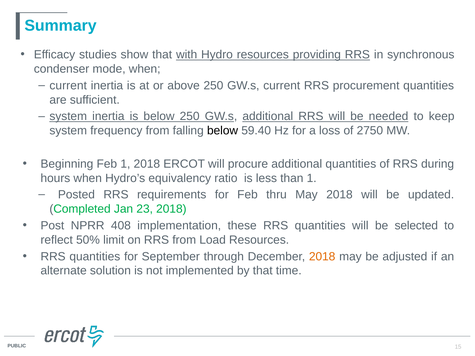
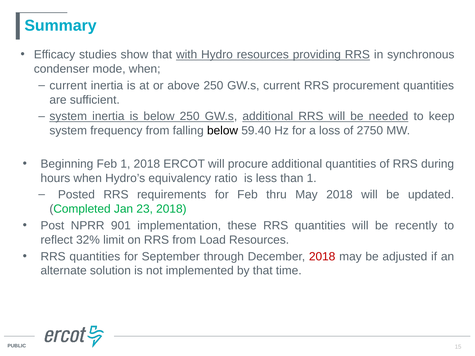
408: 408 -> 901 (121, 226)
selected: selected -> recently (416, 226)
50%: 50% -> 32% (88, 240)
2018 colour: orange -> red (322, 257)
